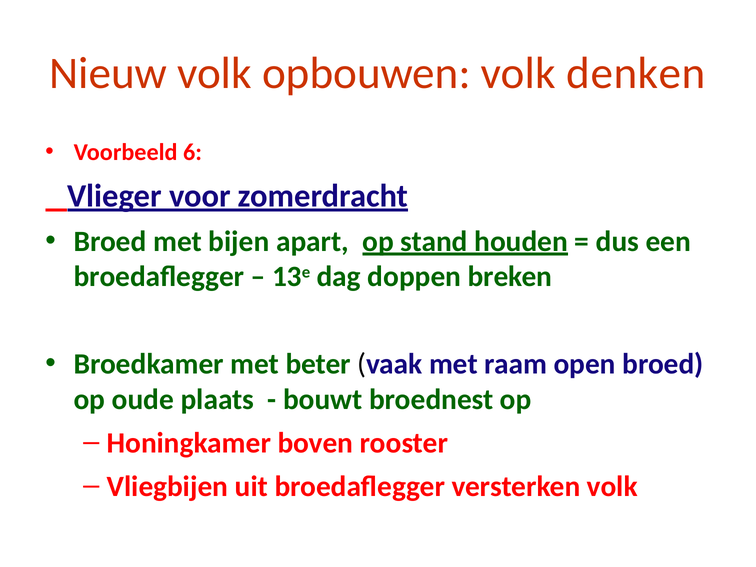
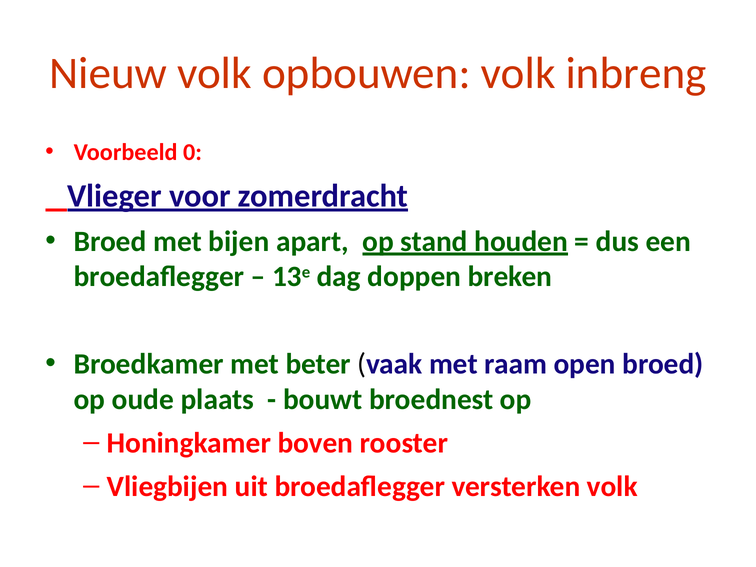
denken: denken -> inbreng (636, 73)
6: 6 -> 0 (192, 152)
